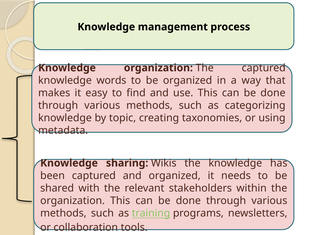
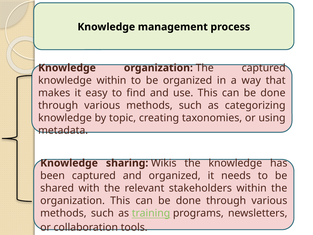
knowledge words: words -> within (111, 80)
